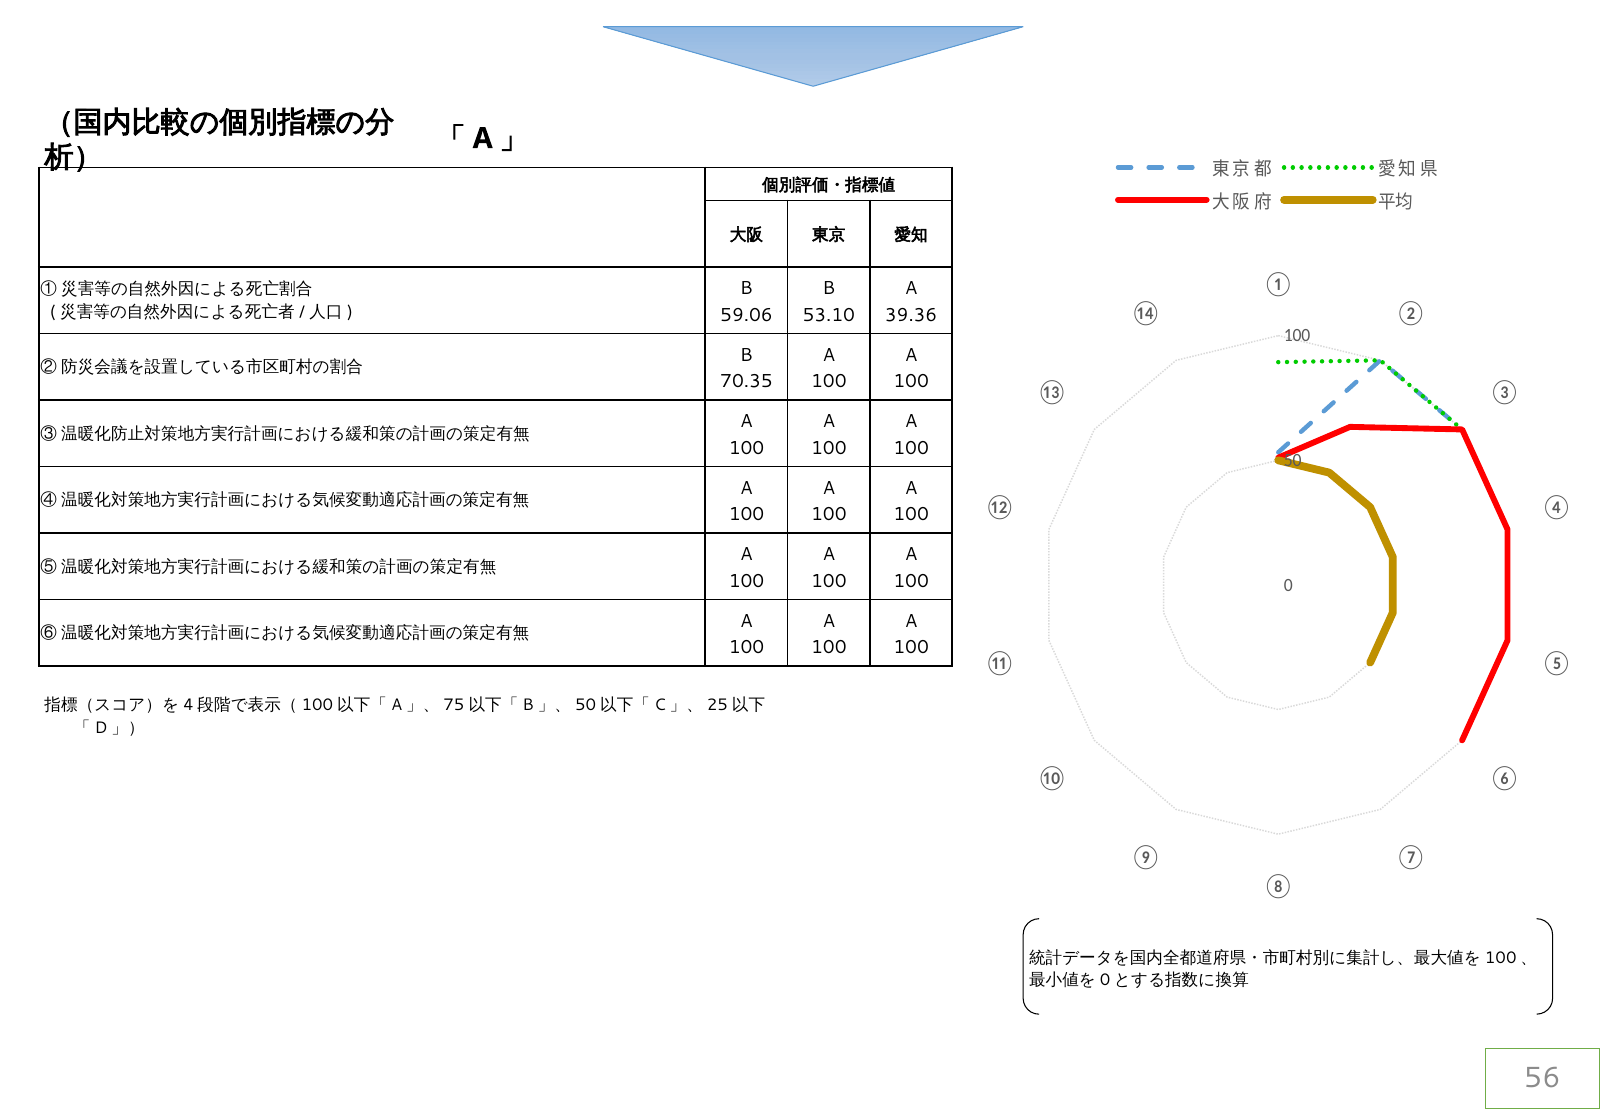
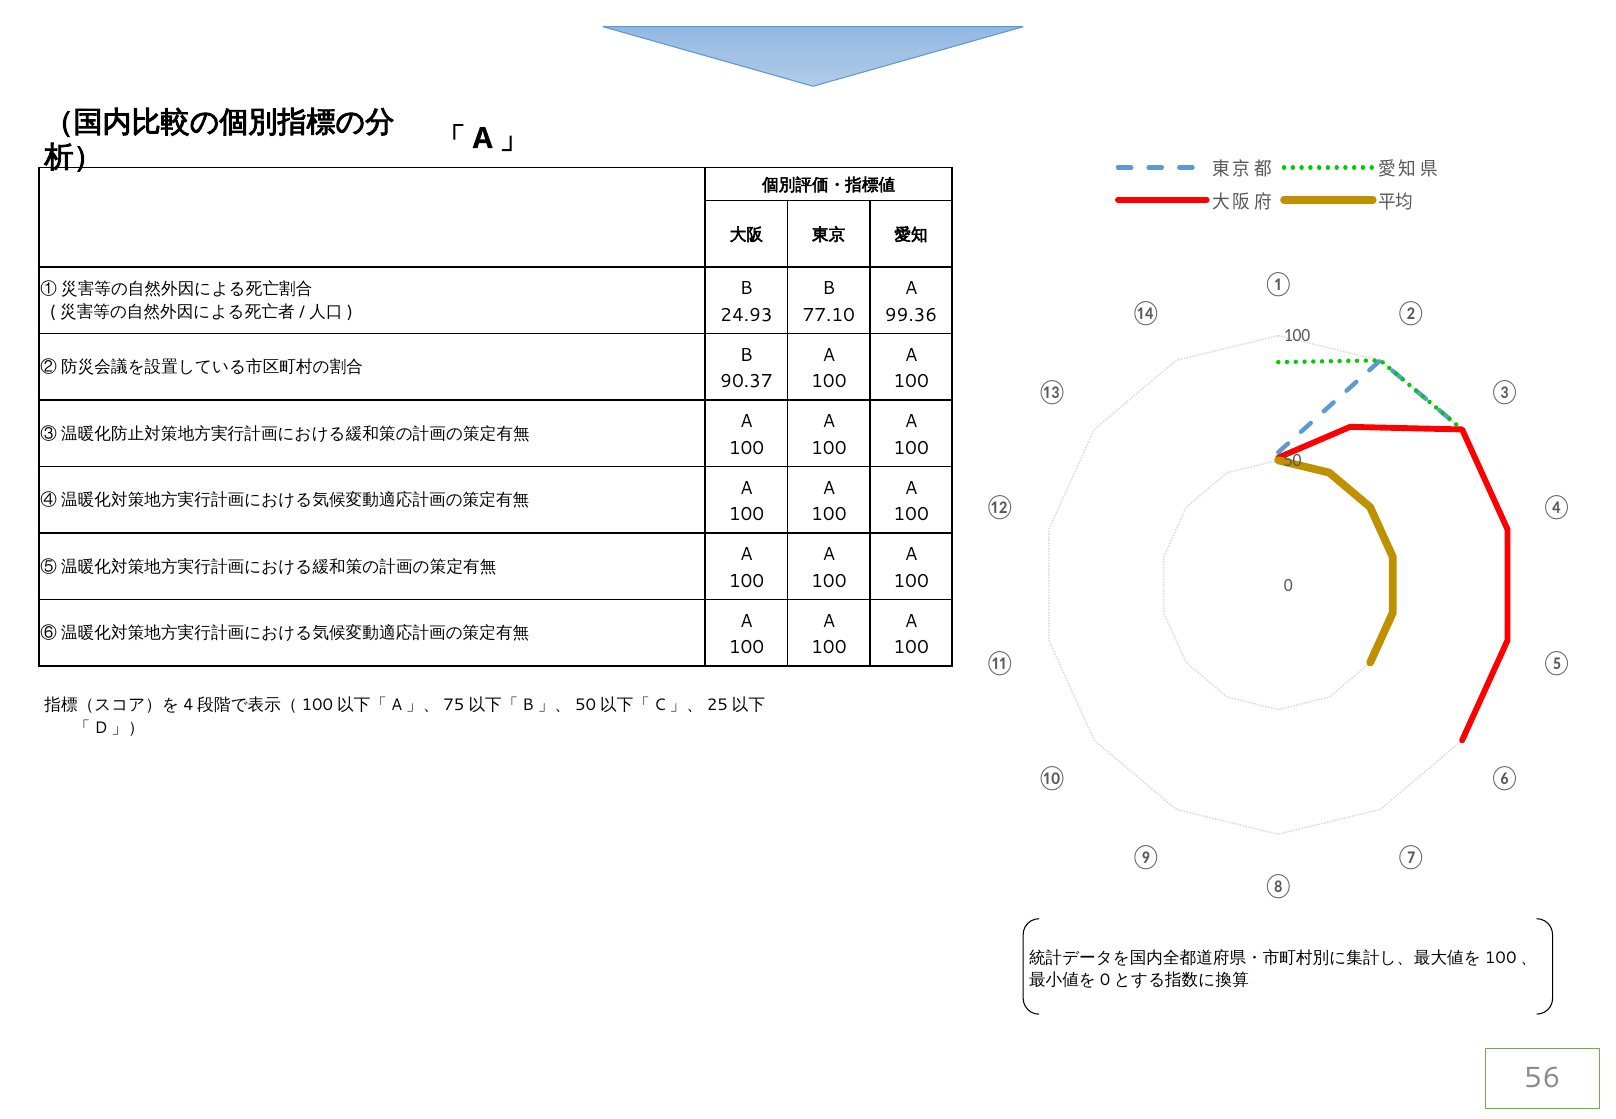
59.06: 59.06 -> 24.93 (746, 315)
53.10: 53.10 -> 77.10 (829, 315)
39.36: 39.36 -> 99.36 (911, 315)
70.35: 70.35 -> 90.37 (746, 382)
